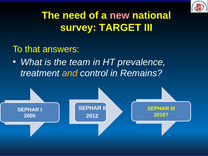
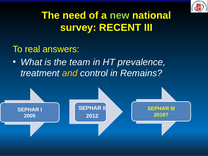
new colour: pink -> light green (120, 15)
TARGET: TARGET -> RECENT (120, 28)
that: that -> real (33, 49)
